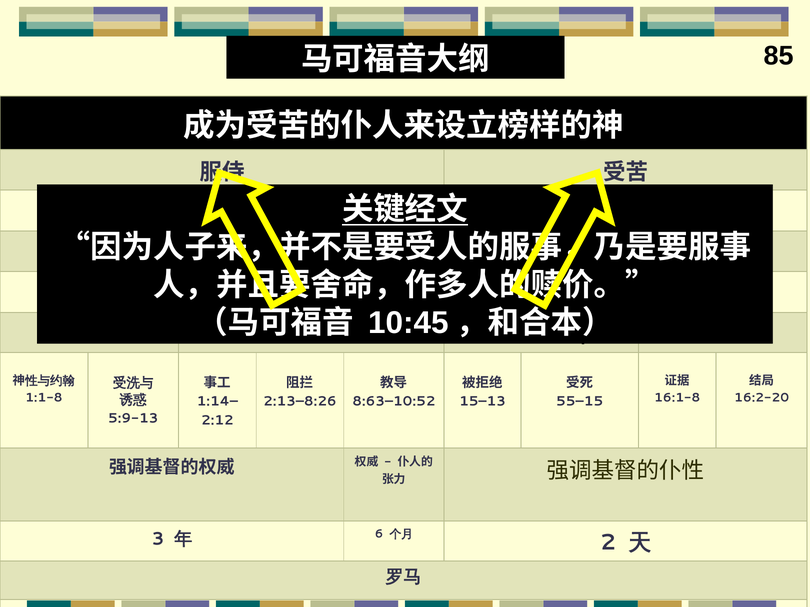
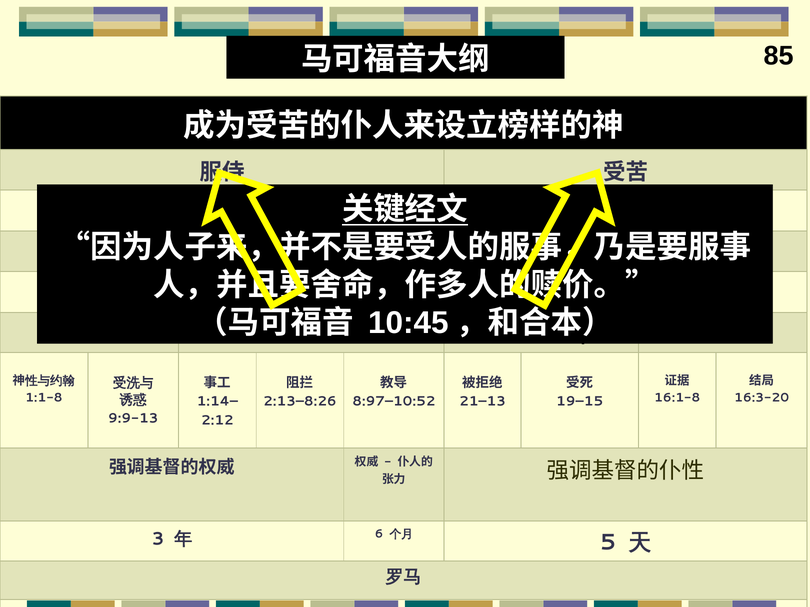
16:2-20: 16:2-20 -> 16:3-20 (762, 398)
8:63–10:52: 8:63–10:52 -> 8:97–10:52 (394, 402)
15–13: 15–13 -> 21–13 (483, 402)
55–15: 55–15 -> 19–15 (580, 402)
5:9-13: 5:9-13 -> 9:9-13 (133, 419)
2: 2 -> 5 (608, 543)
